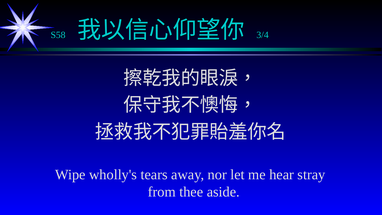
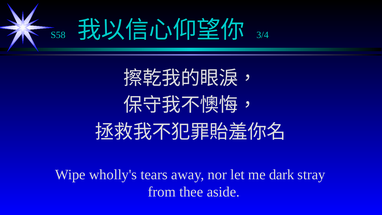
hear: hear -> dark (282, 175)
